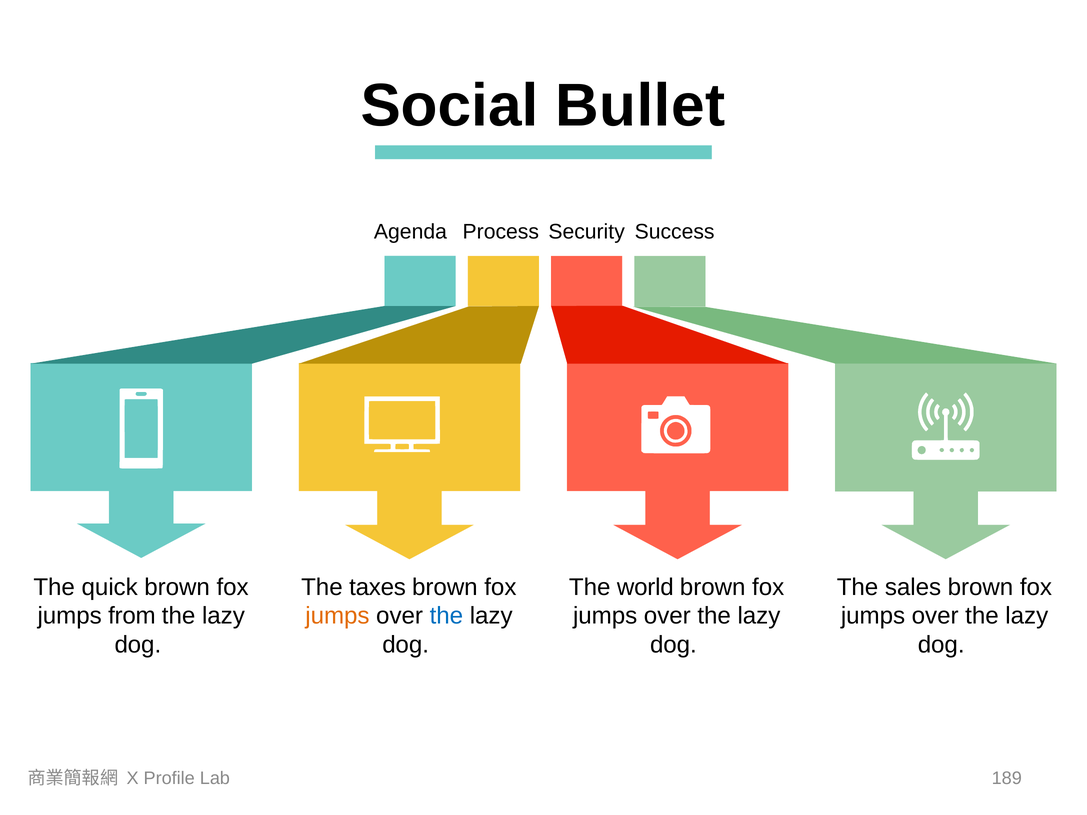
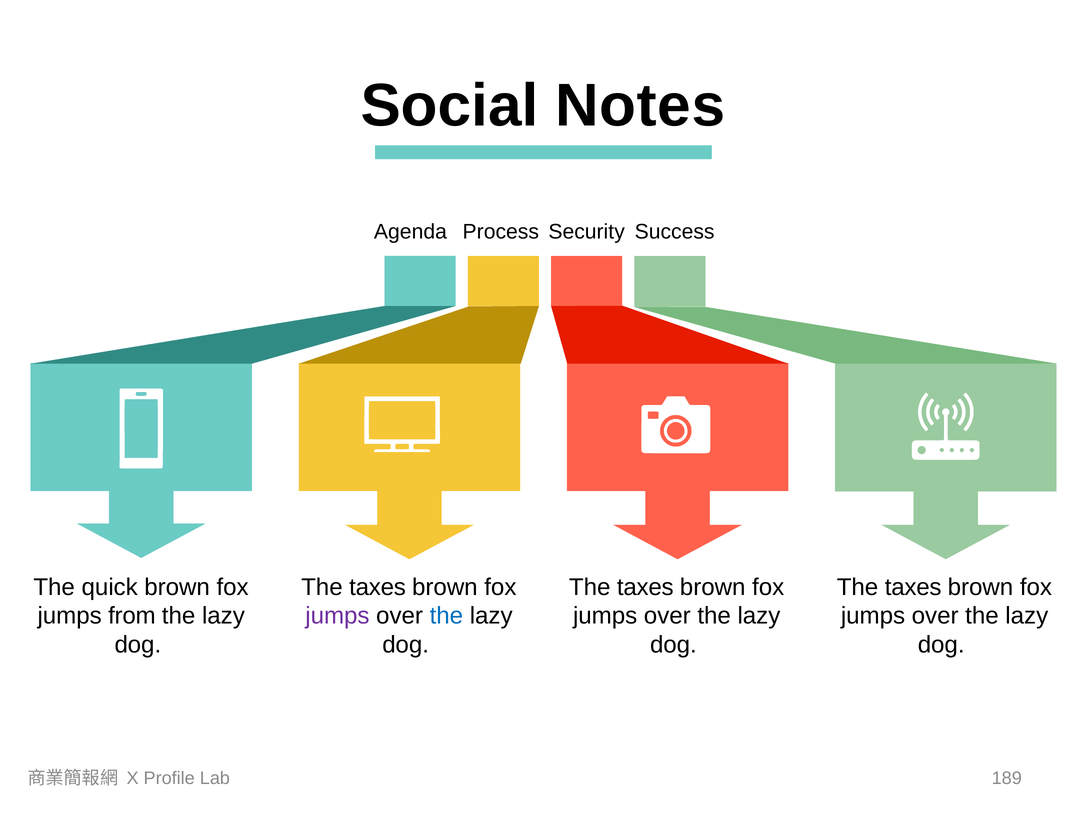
Bullet: Bullet -> Notes (640, 106)
world: world -> taxes (645, 587)
sales: sales -> taxes (913, 587)
jumps colour: orange -> purple (337, 616)
